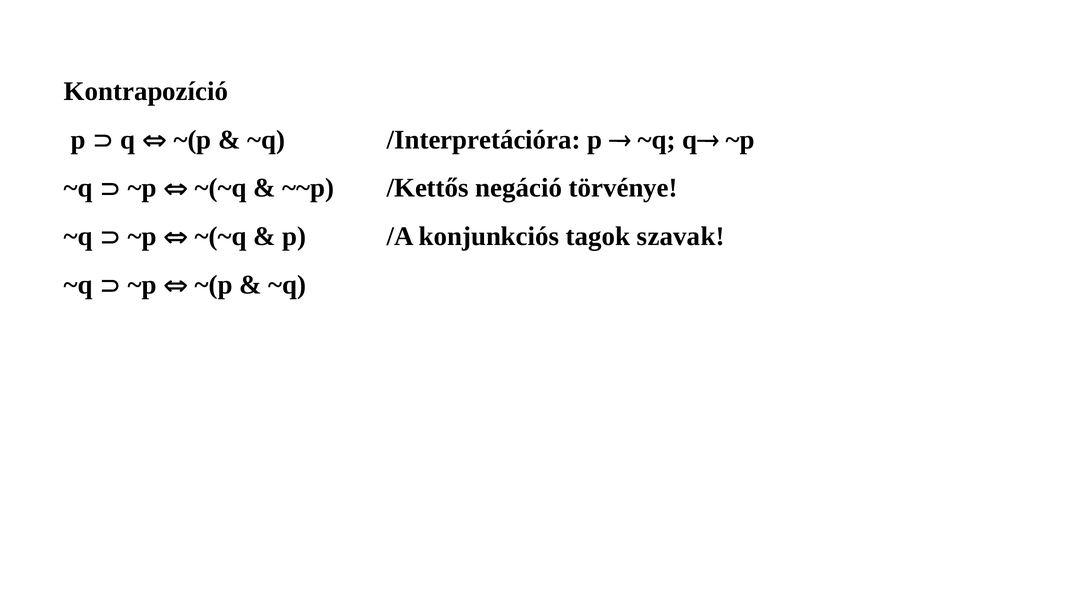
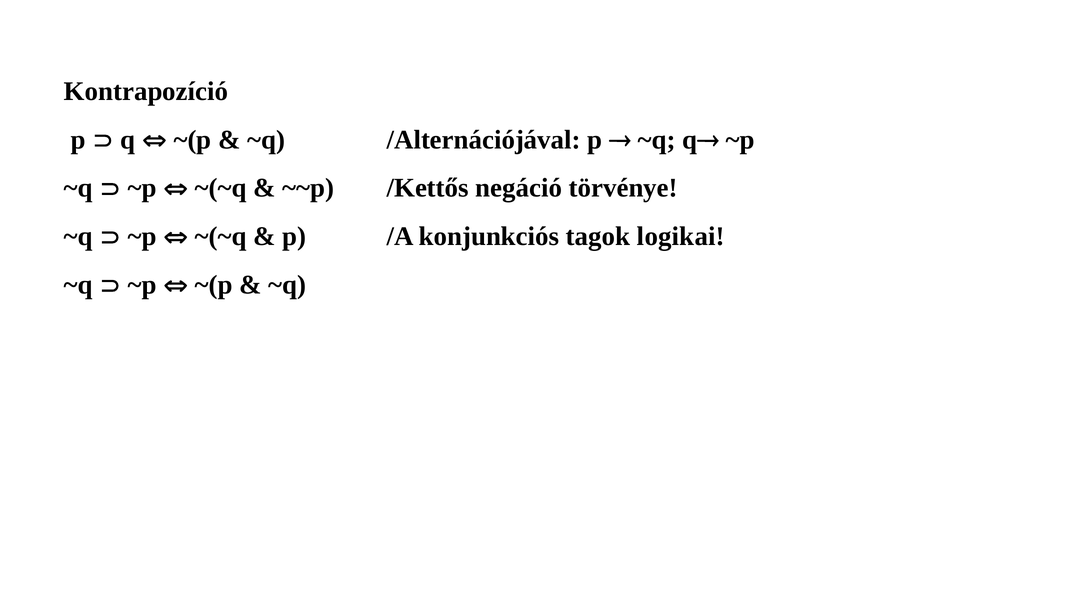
/Interpretációra: /Interpretációra -> /Alternációjával (484, 140)
szavak: szavak -> logikai (681, 237)
